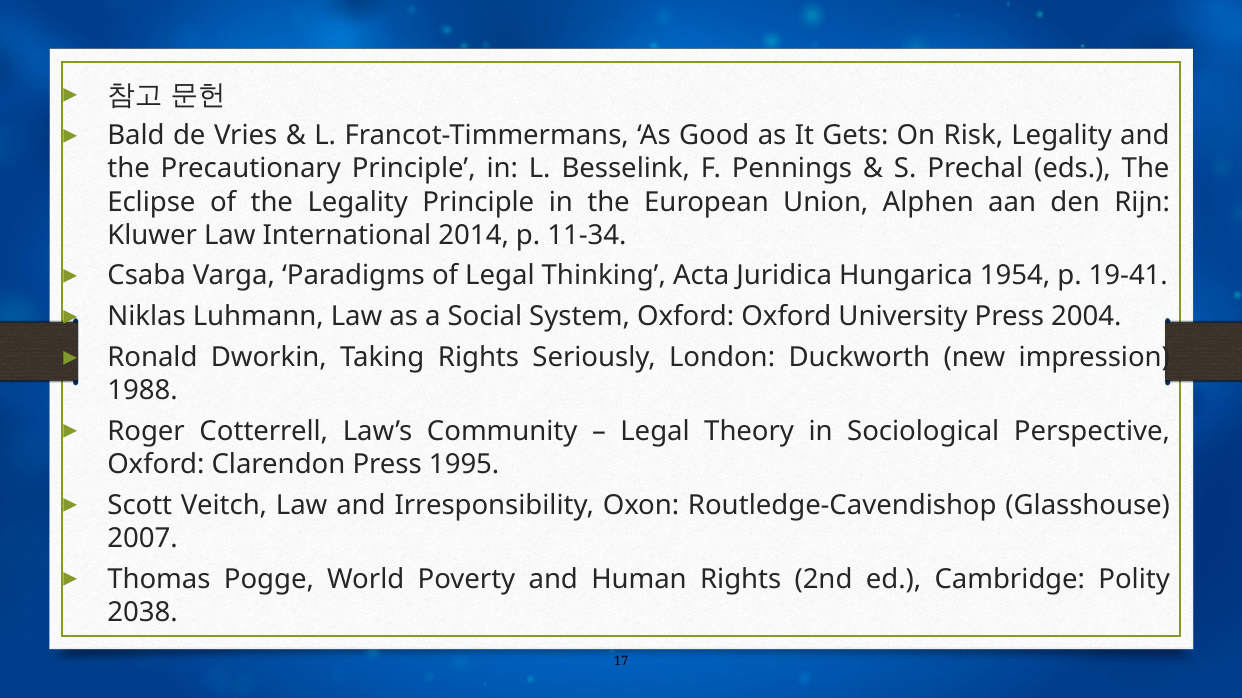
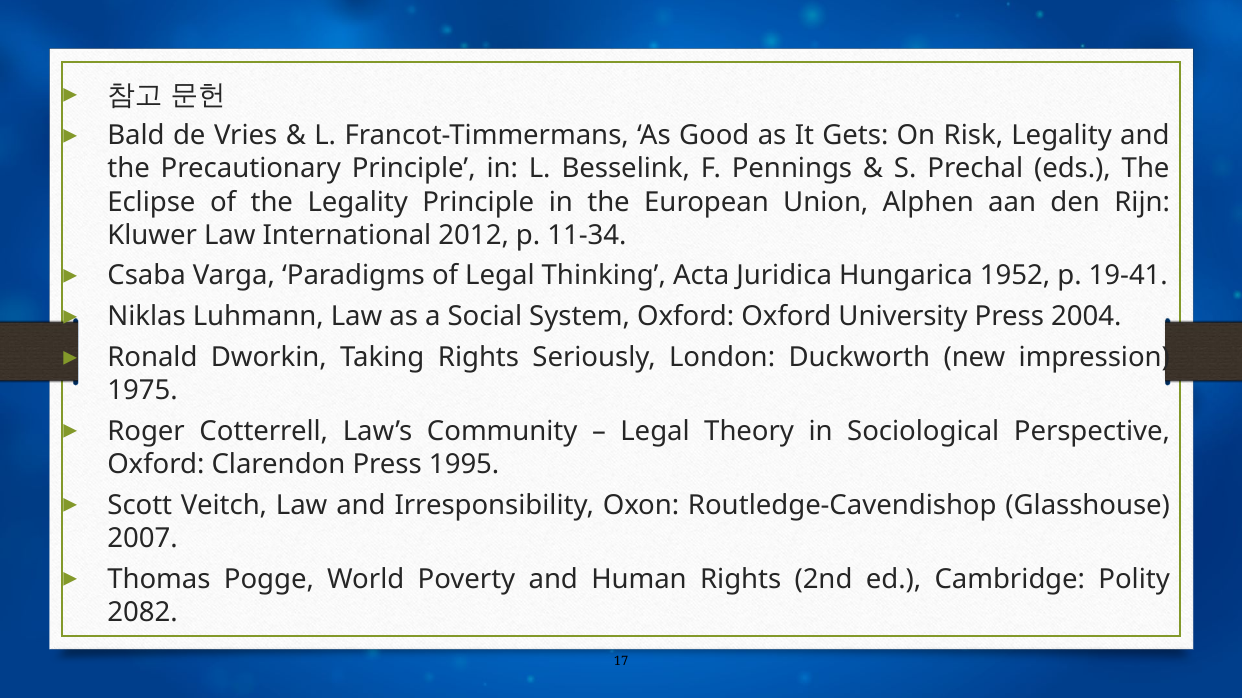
2014: 2014 -> 2012 (474, 235)
1954: 1954 -> 1952 (1015, 276)
1988: 1988 -> 1975 (143, 391)
2038: 2038 -> 2082 (143, 613)
